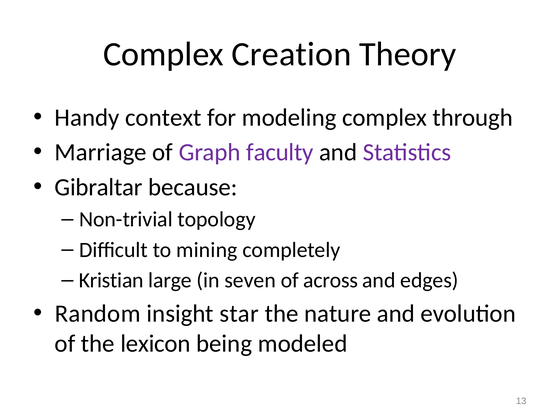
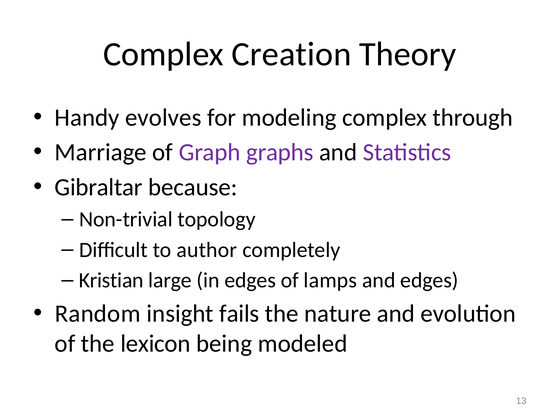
context: context -> evolves (163, 117)
faculty: faculty -> graphs (280, 152)
mining: mining -> author (207, 250)
in seven: seven -> edges (250, 280)
across: across -> lamps (330, 280)
star: star -> fails (239, 314)
